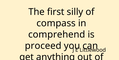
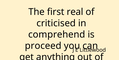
silly: silly -> real (75, 12)
compass: compass -> criticised (56, 23)
